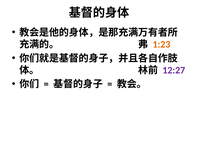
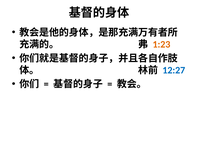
12:27 colour: purple -> blue (174, 70)
